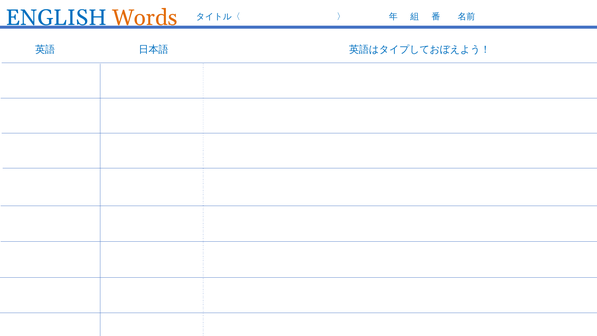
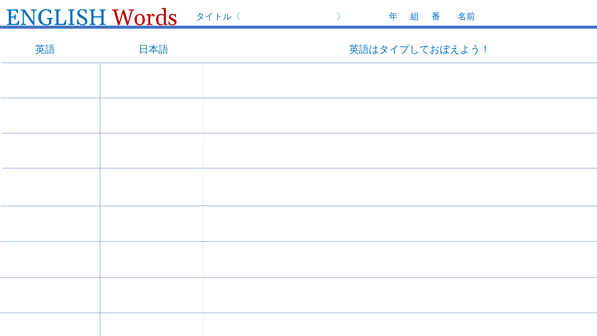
Words colour: orange -> red (145, 18)
